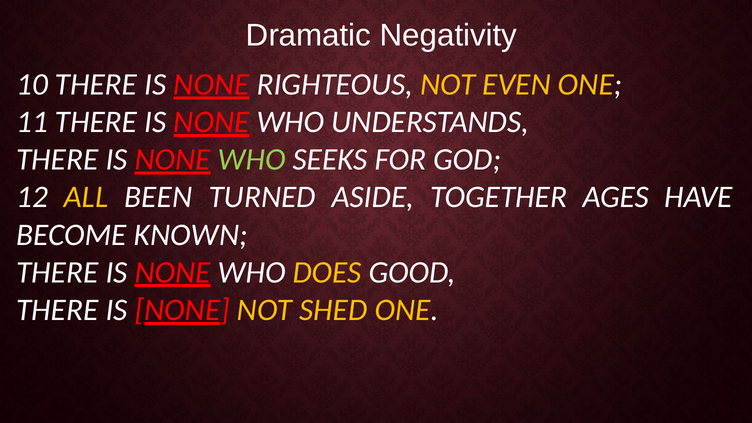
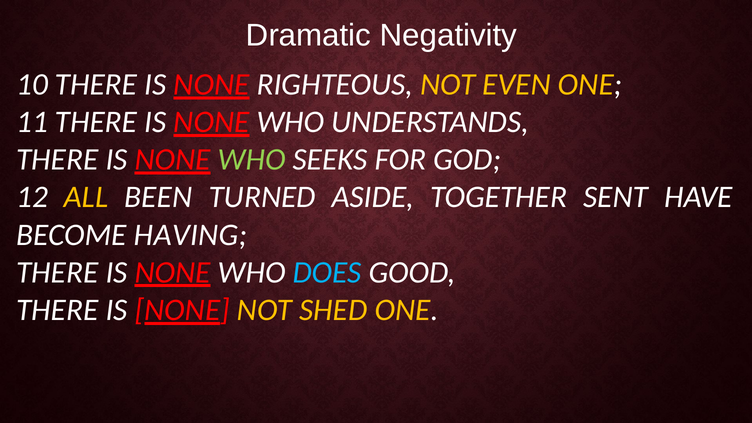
AGES: AGES -> SENT (616, 197)
KNOWN: KNOWN -> HAVING (191, 235)
DOES colour: yellow -> light blue (327, 272)
